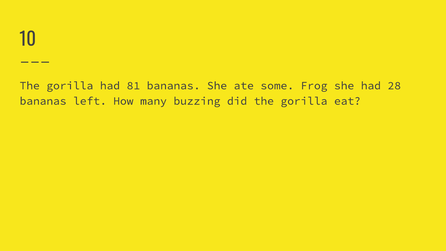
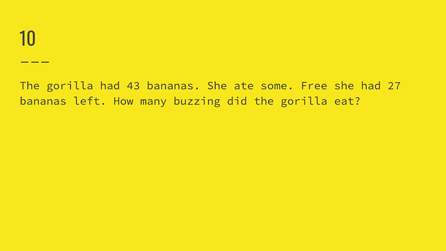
81: 81 -> 43 (133, 86)
Frog: Frog -> Free (314, 86)
28: 28 -> 27 (394, 86)
